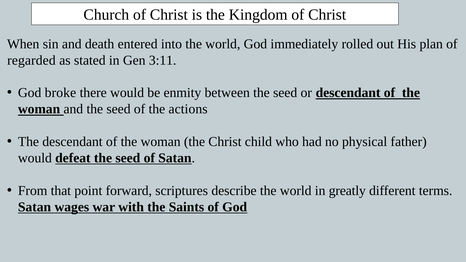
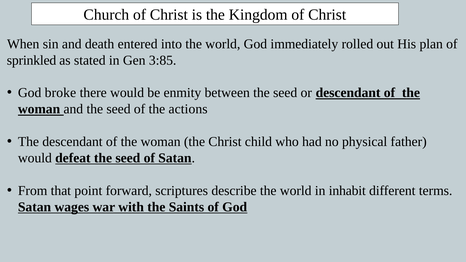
regarded: regarded -> sprinkled (32, 60)
3:11: 3:11 -> 3:85 (163, 60)
greatly: greatly -> inhabit (347, 191)
